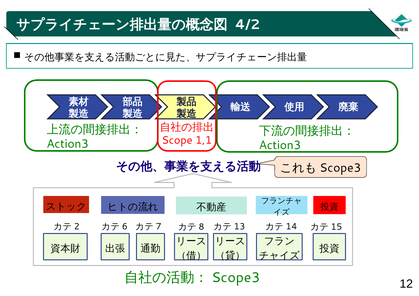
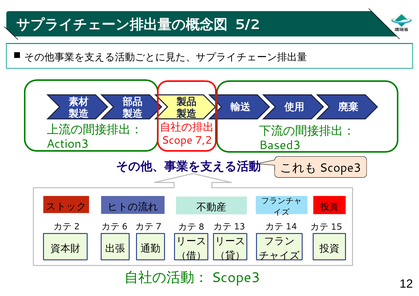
4/2: 4/2 -> 5/2 (247, 24)
1,1: 1,1 -> 7,2 (204, 140)
Action3: Action3 -> Based3 (280, 145)
